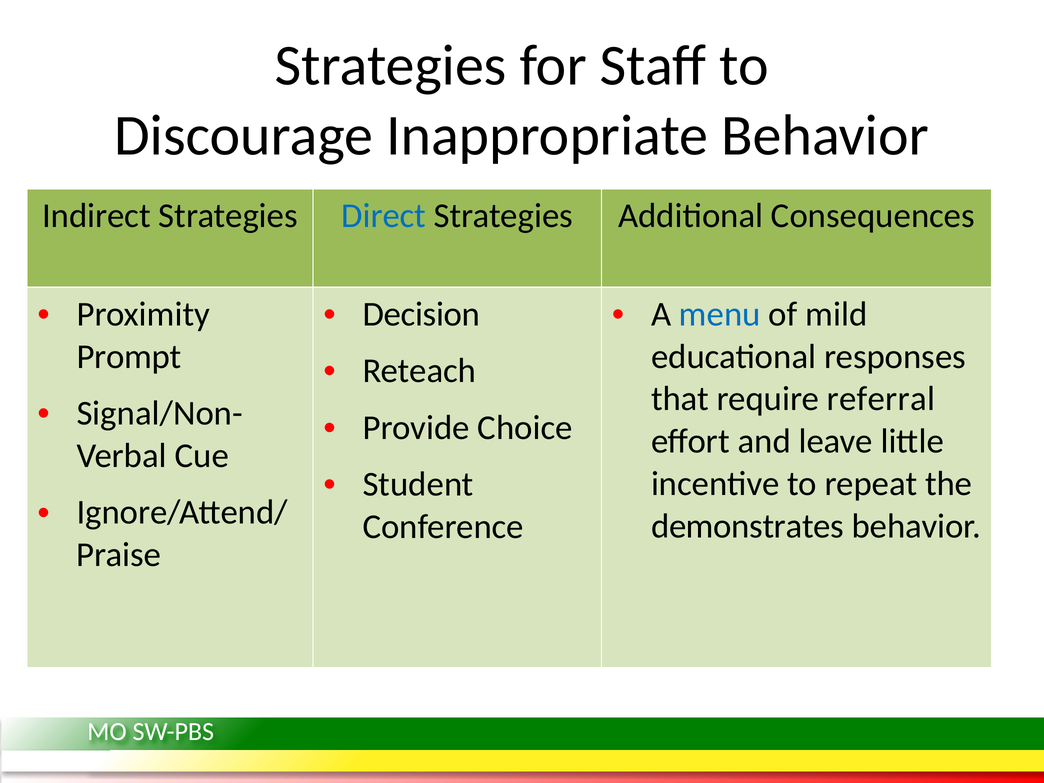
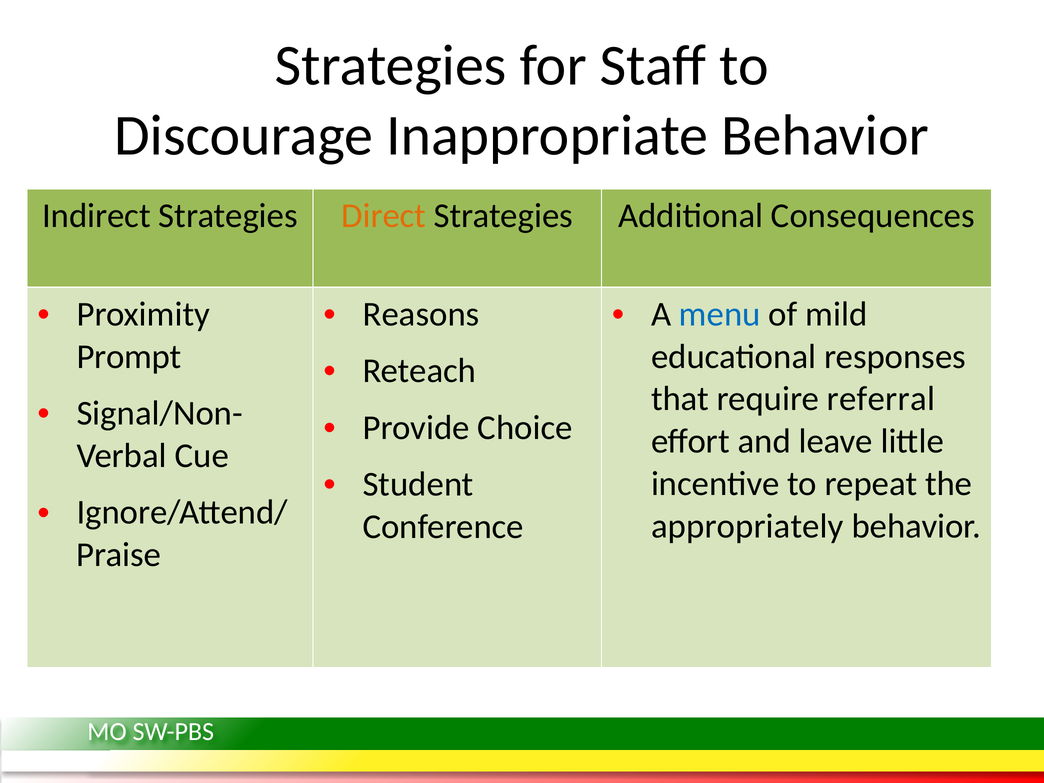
Direct colour: blue -> orange (384, 216)
Decision: Decision -> Reasons (421, 314)
demonstrates: demonstrates -> appropriately (747, 526)
